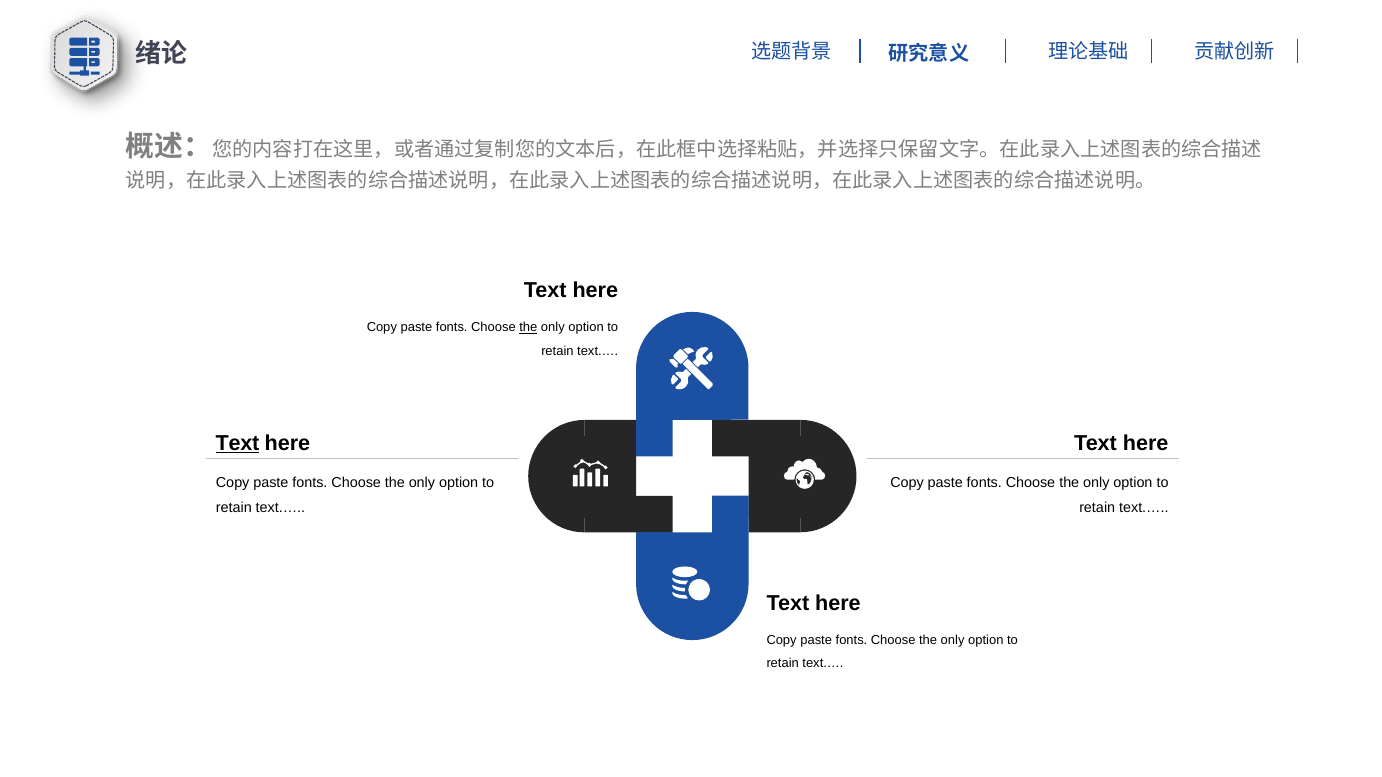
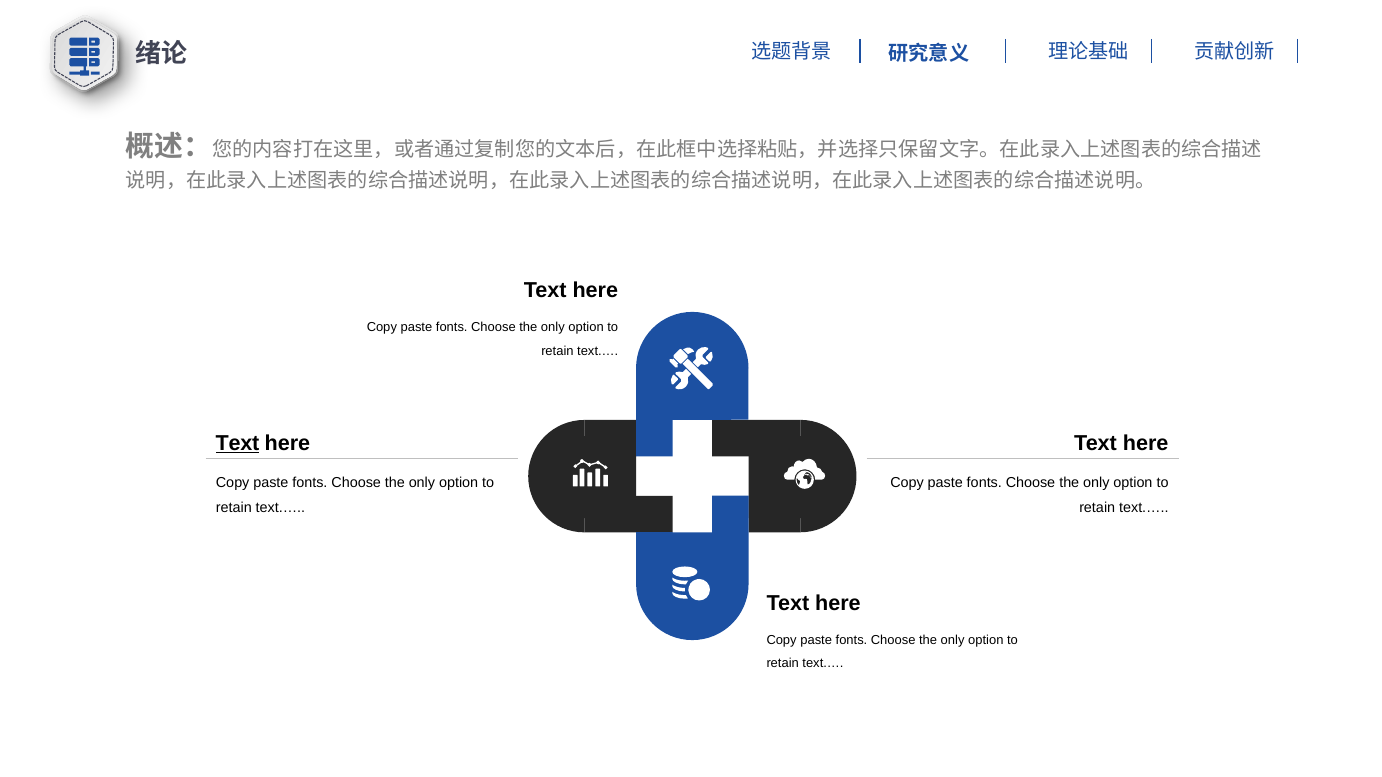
the underline: present -> none (528, 328)
